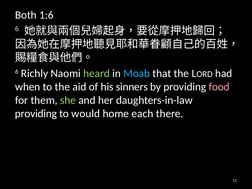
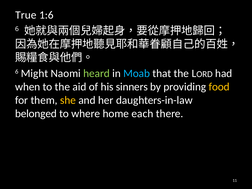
Both: Both -> True (26, 15)
Richly: Richly -> Might (35, 73)
food colour: pink -> yellow (219, 87)
she colour: light green -> yellow (68, 100)
providing: providing -> belonged (36, 114)
would: would -> where (86, 114)
